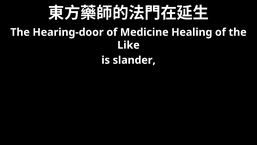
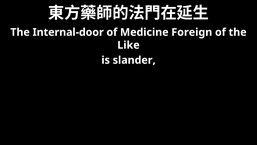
Hearing-door: Hearing-door -> Internal-door (68, 32)
Healing: Healing -> Foreign (192, 32)
